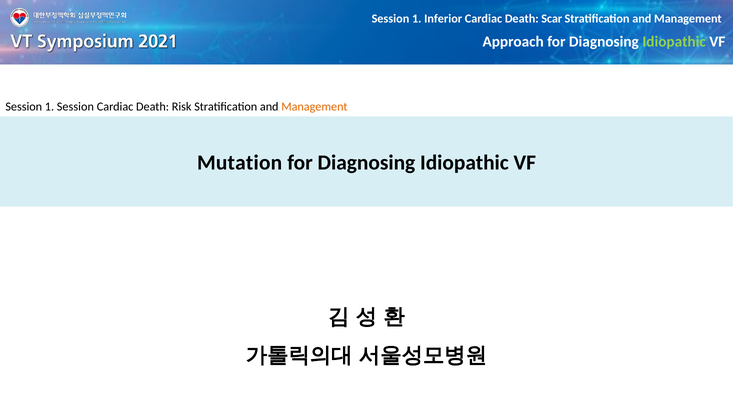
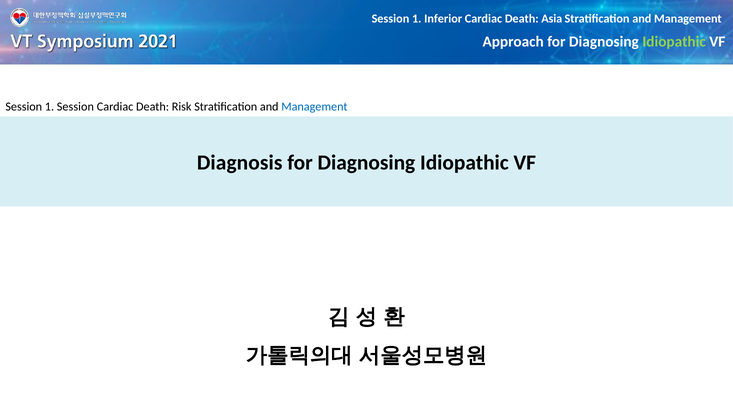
Scar: Scar -> Asia (552, 19)
Management colour: orange -> blue (314, 107)
Mutation: Mutation -> Diagnosis (240, 162)
